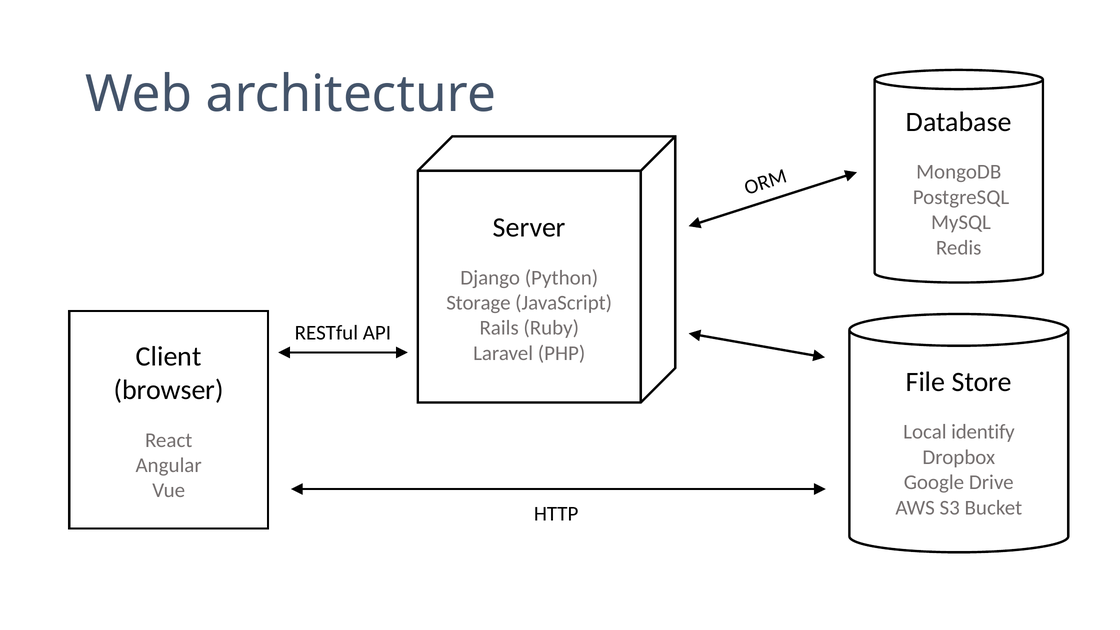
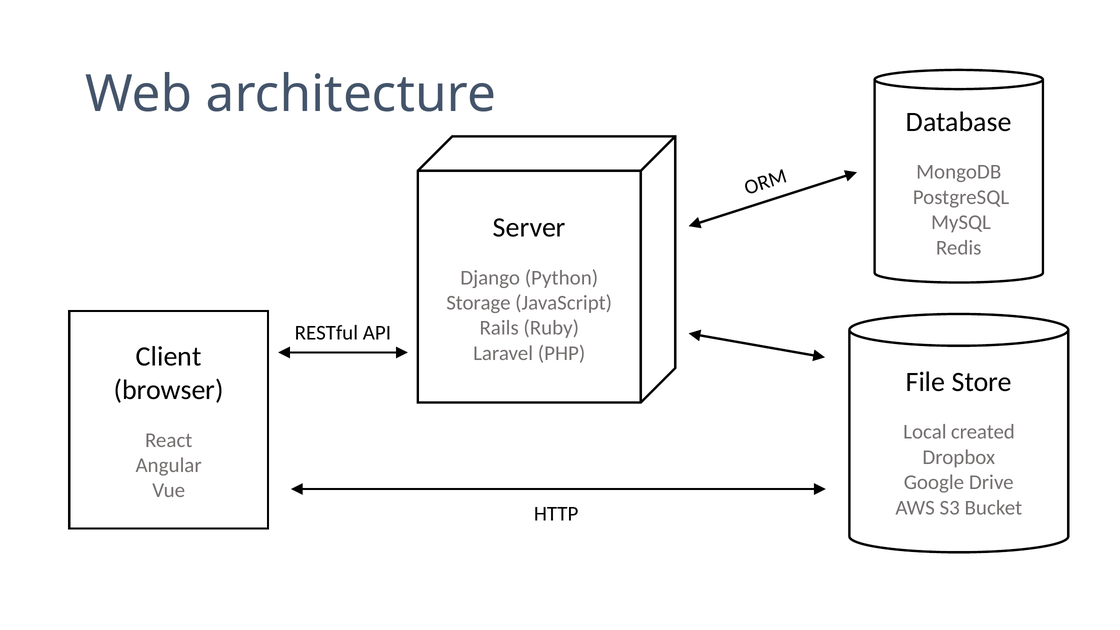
identify: identify -> created (983, 432)
